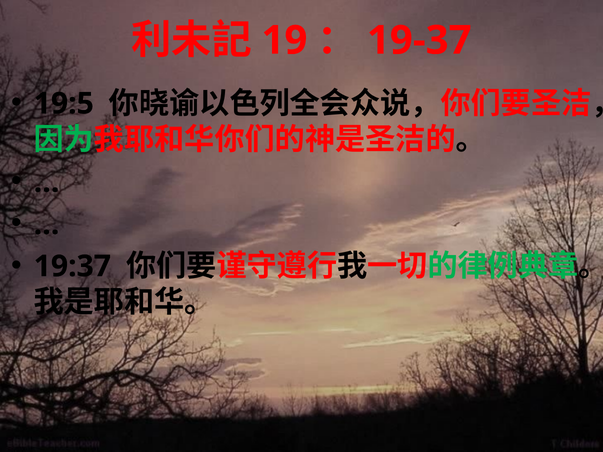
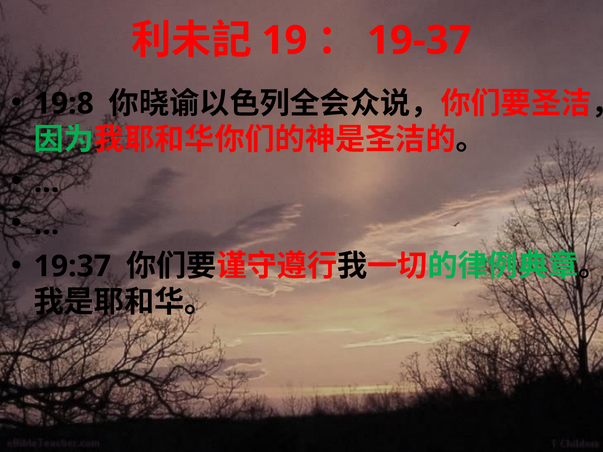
19:5: 19:5 -> 19:8 (64, 104)
